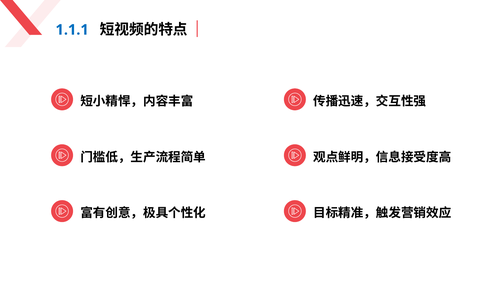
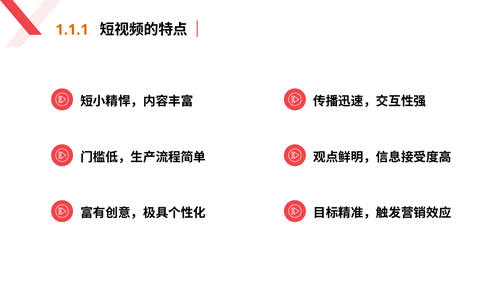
1.1.1 colour: blue -> orange (72, 30)
